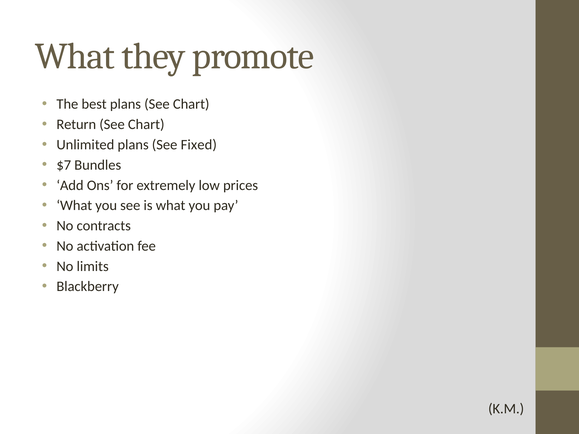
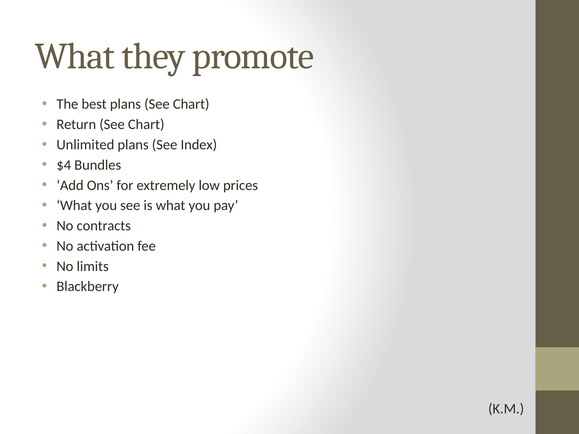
Fixed: Fixed -> Index (199, 145)
$7: $7 -> $4 (64, 165)
